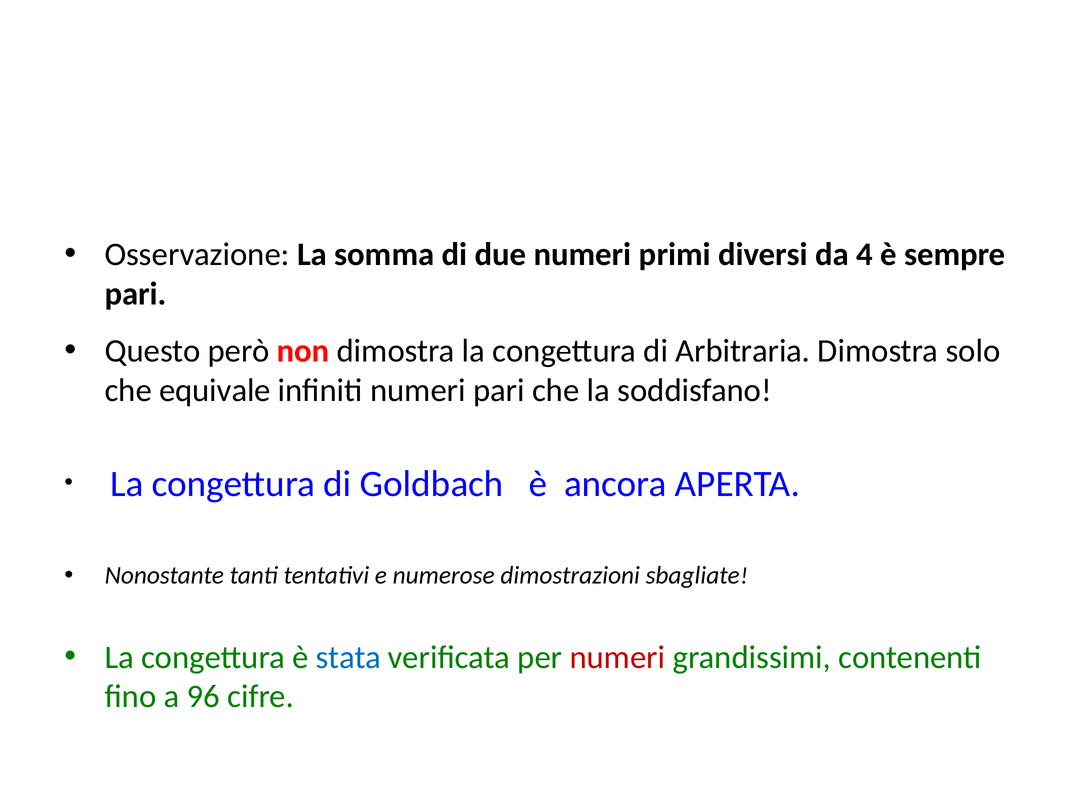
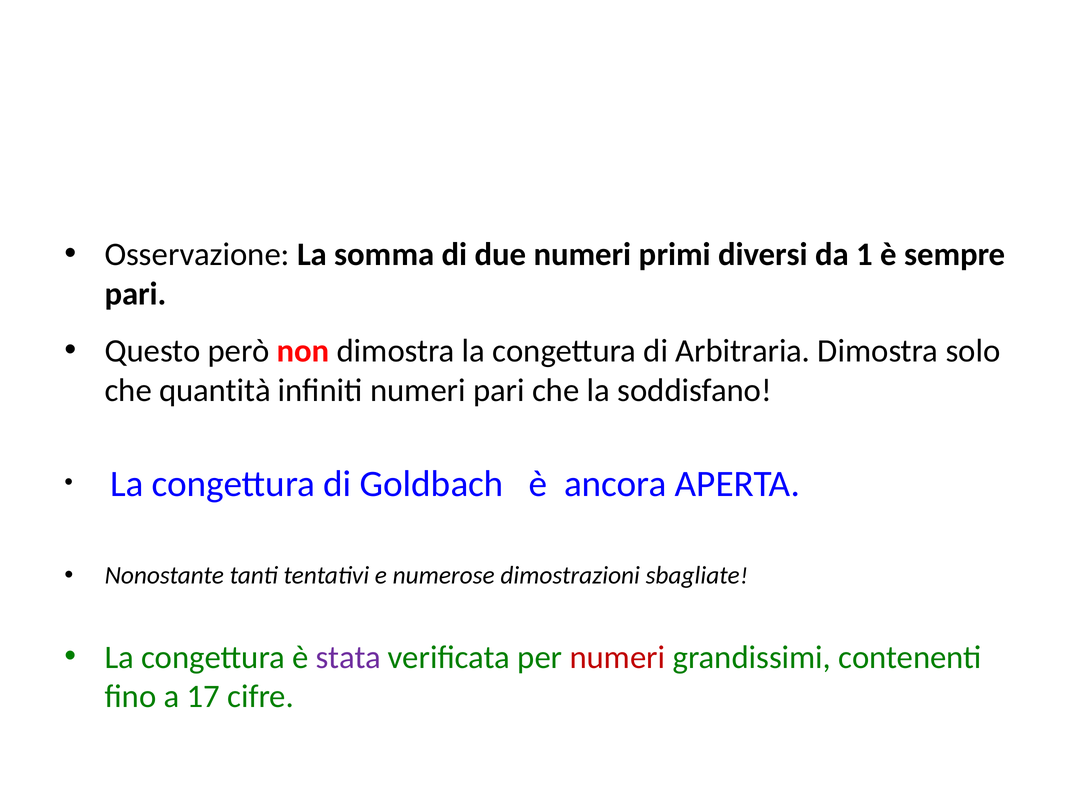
4: 4 -> 1 (864, 254)
equivale: equivale -> quantità (215, 390)
stata colour: blue -> purple (348, 657)
96: 96 -> 17 (203, 696)
